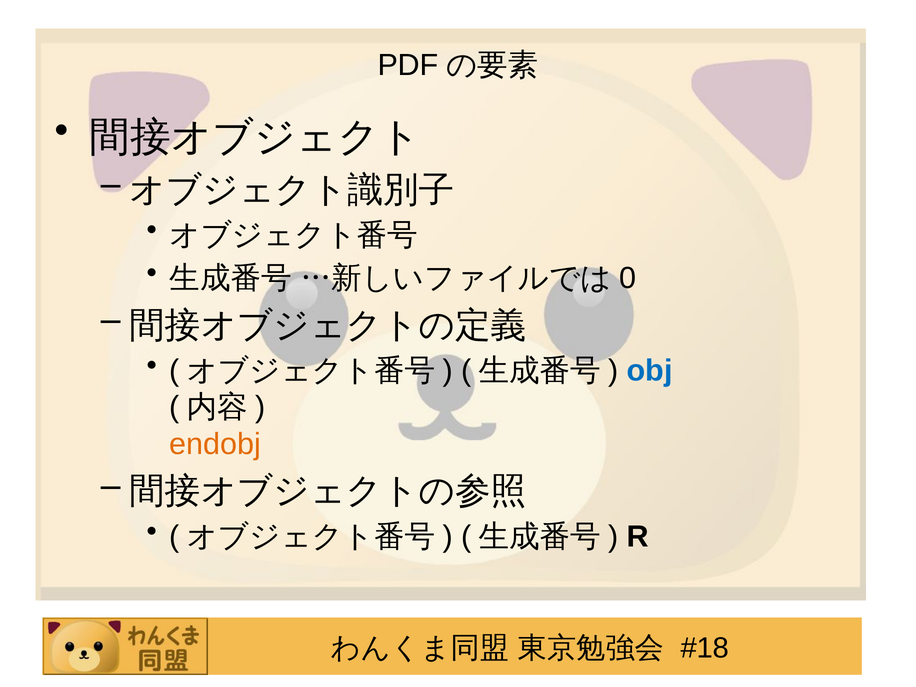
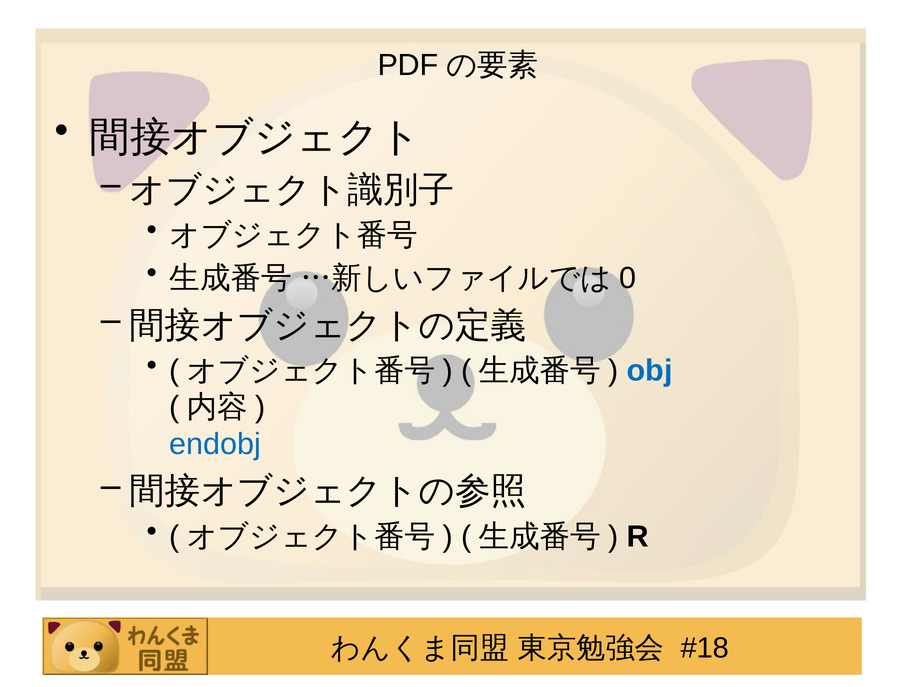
endobj colour: orange -> blue (215, 444)
